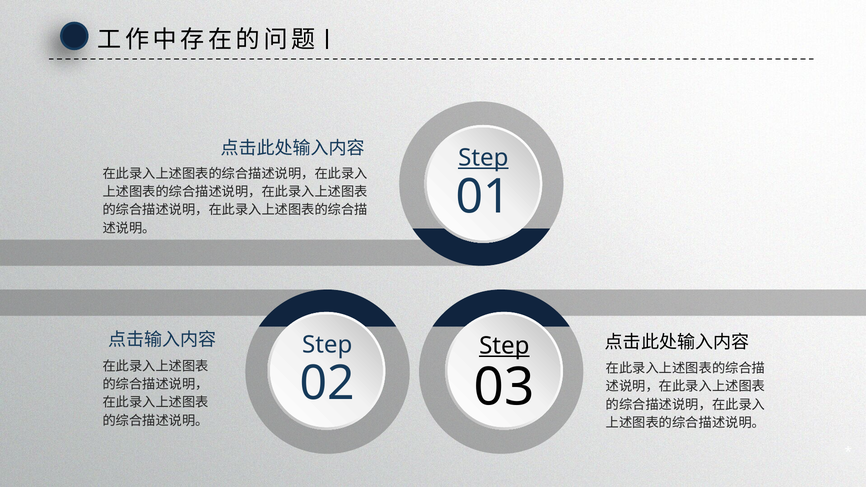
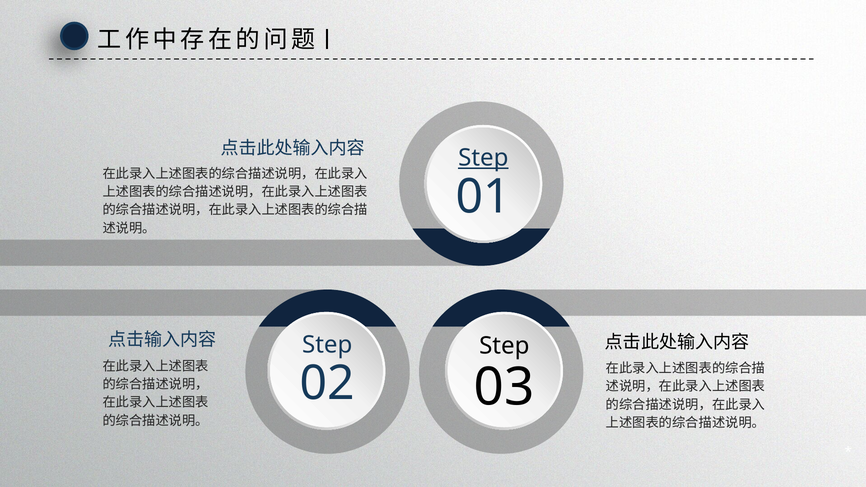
Step underline: present -> none (504, 346)
